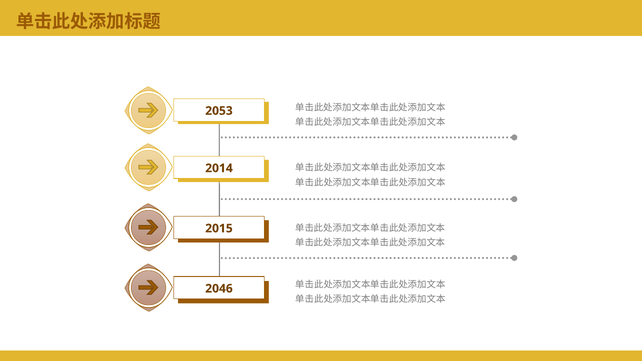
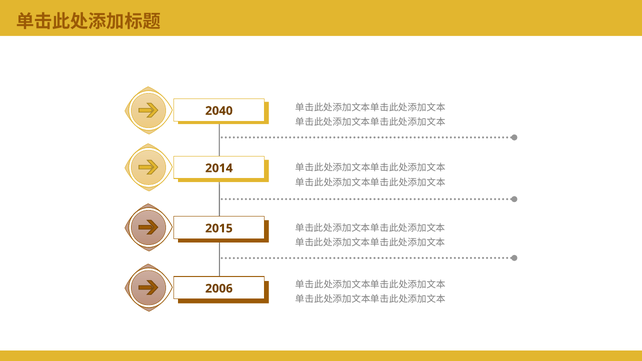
2053: 2053 -> 2040 (219, 111)
2046: 2046 -> 2006 (219, 289)
